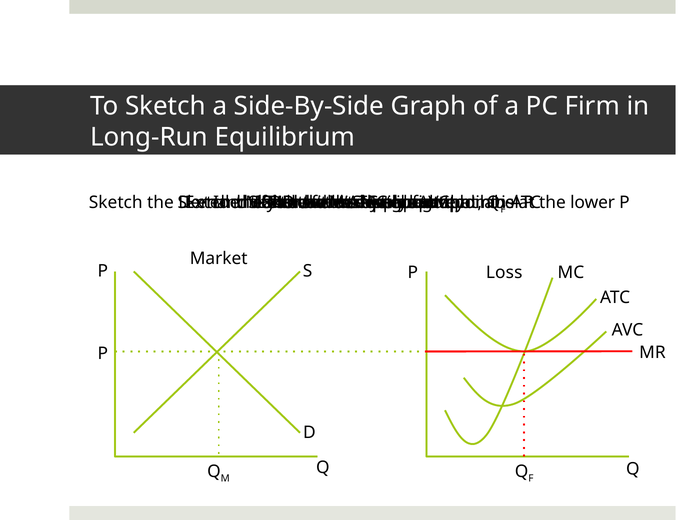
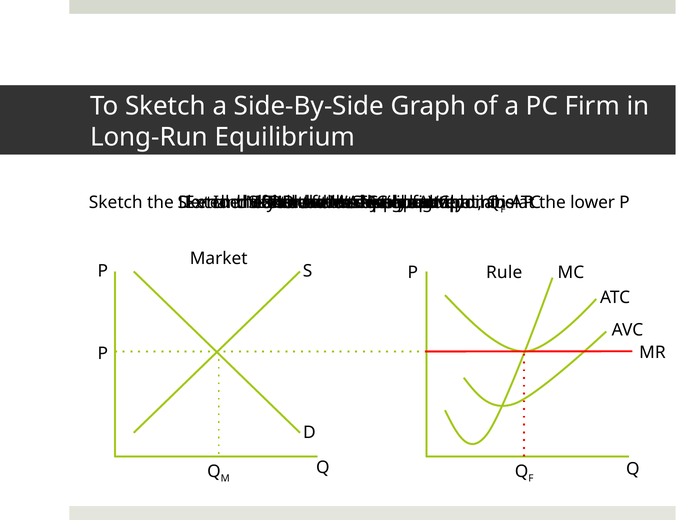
Loss: Loss -> Rule (504, 272)
